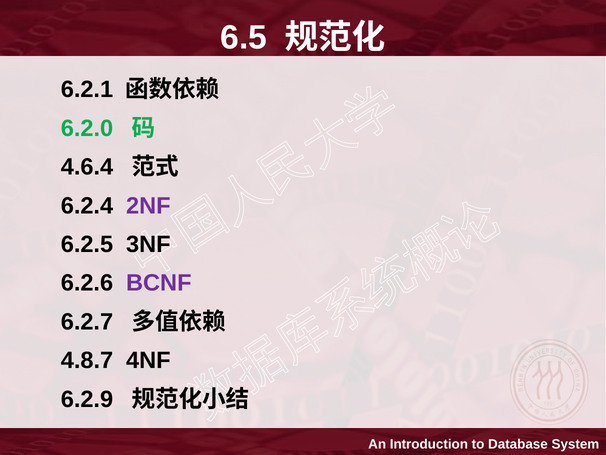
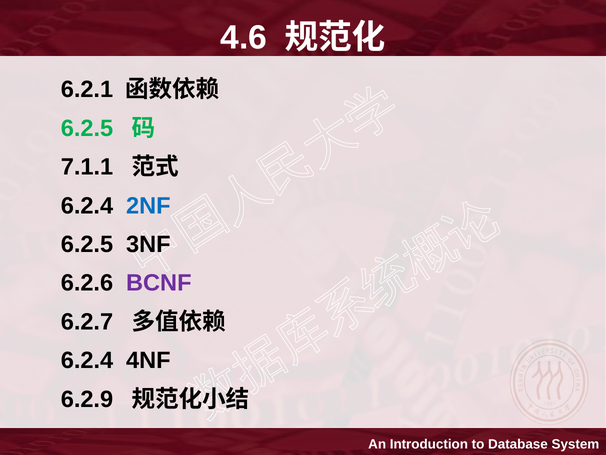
6.5: 6.5 -> 4.6 (244, 38)
6.2.0: 6.2.0 -> 6.2.5 (87, 128)
4.6.4: 4.6.4 -> 7.1.1 (87, 167)
2NF colour: purple -> blue (148, 206)
4.8.7: 4.8.7 -> 6.2.4 (87, 360)
